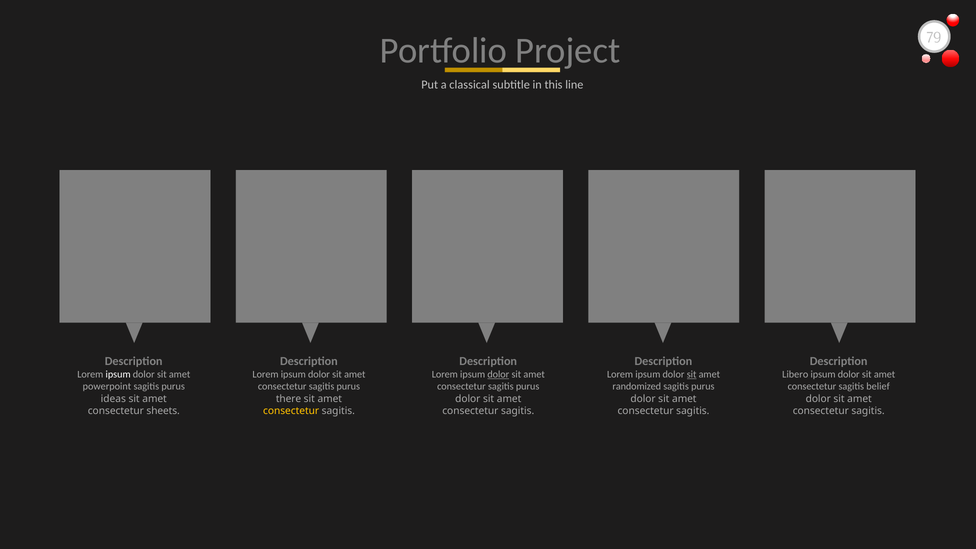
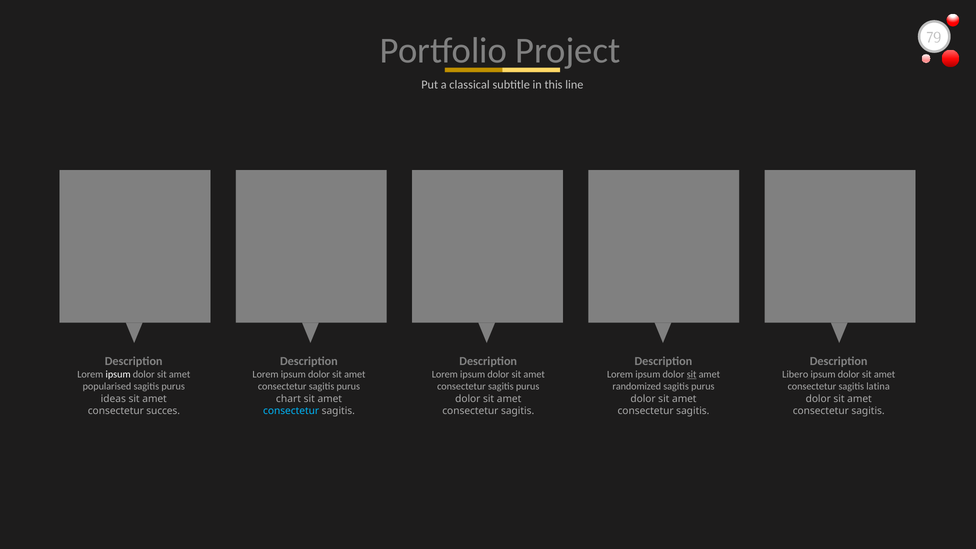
dolor underline: present -> none (498, 374)
powerpoint: powerpoint -> popularised (107, 387)
belief: belief -> latina (878, 387)
there: there -> chart (288, 399)
sheets: sheets -> succes (163, 411)
consectetur colour: yellow -> light blue (291, 411)
